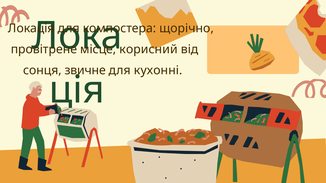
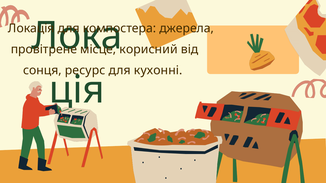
щорічно: щорічно -> джерела (187, 29)
звичне: звичне -> ресурс (85, 70)
